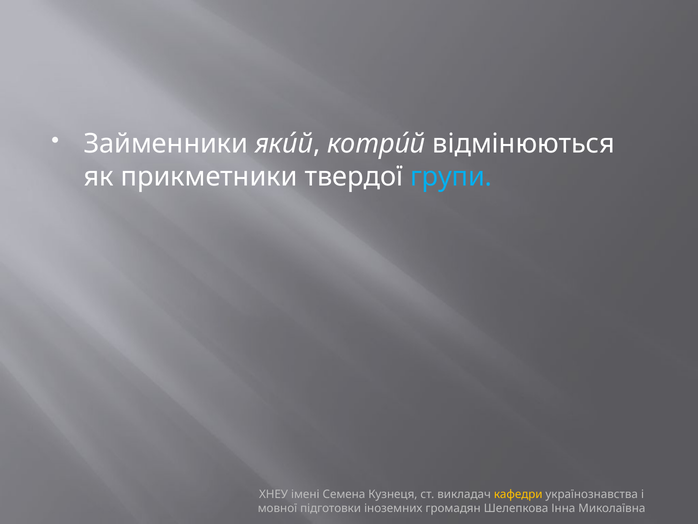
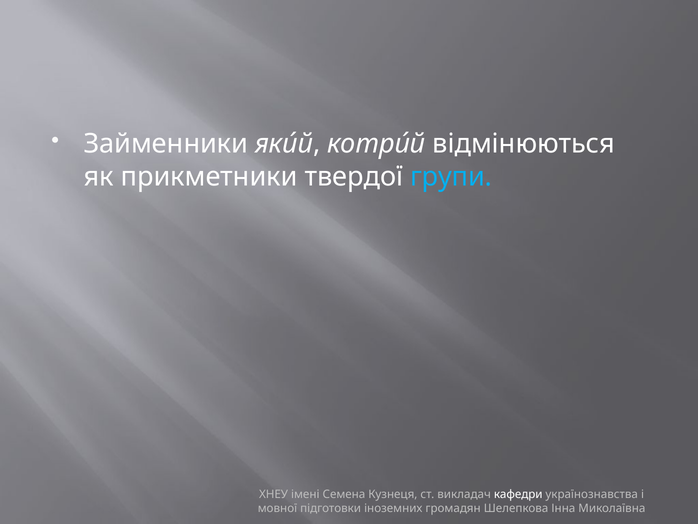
кафедри colour: yellow -> white (518, 494)
